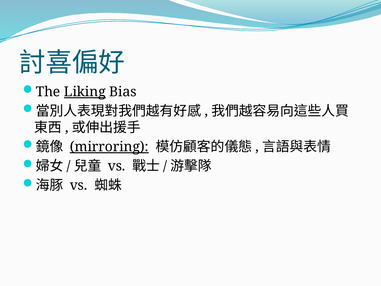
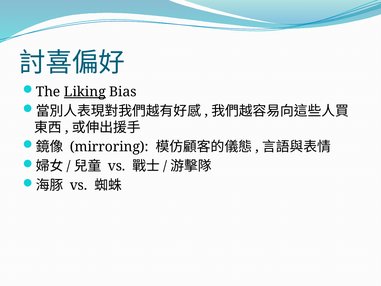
mirroring underline: present -> none (109, 147)
